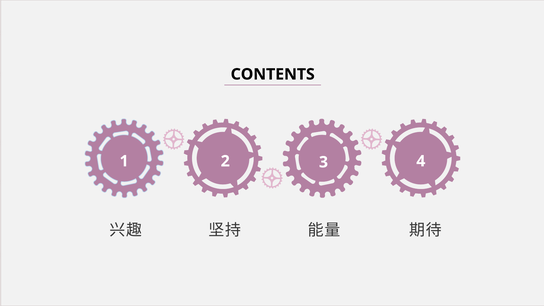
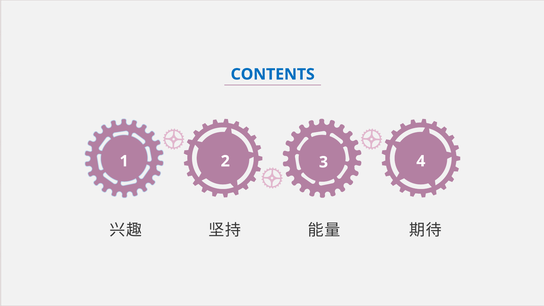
CONTENTS colour: black -> blue (273, 74)
